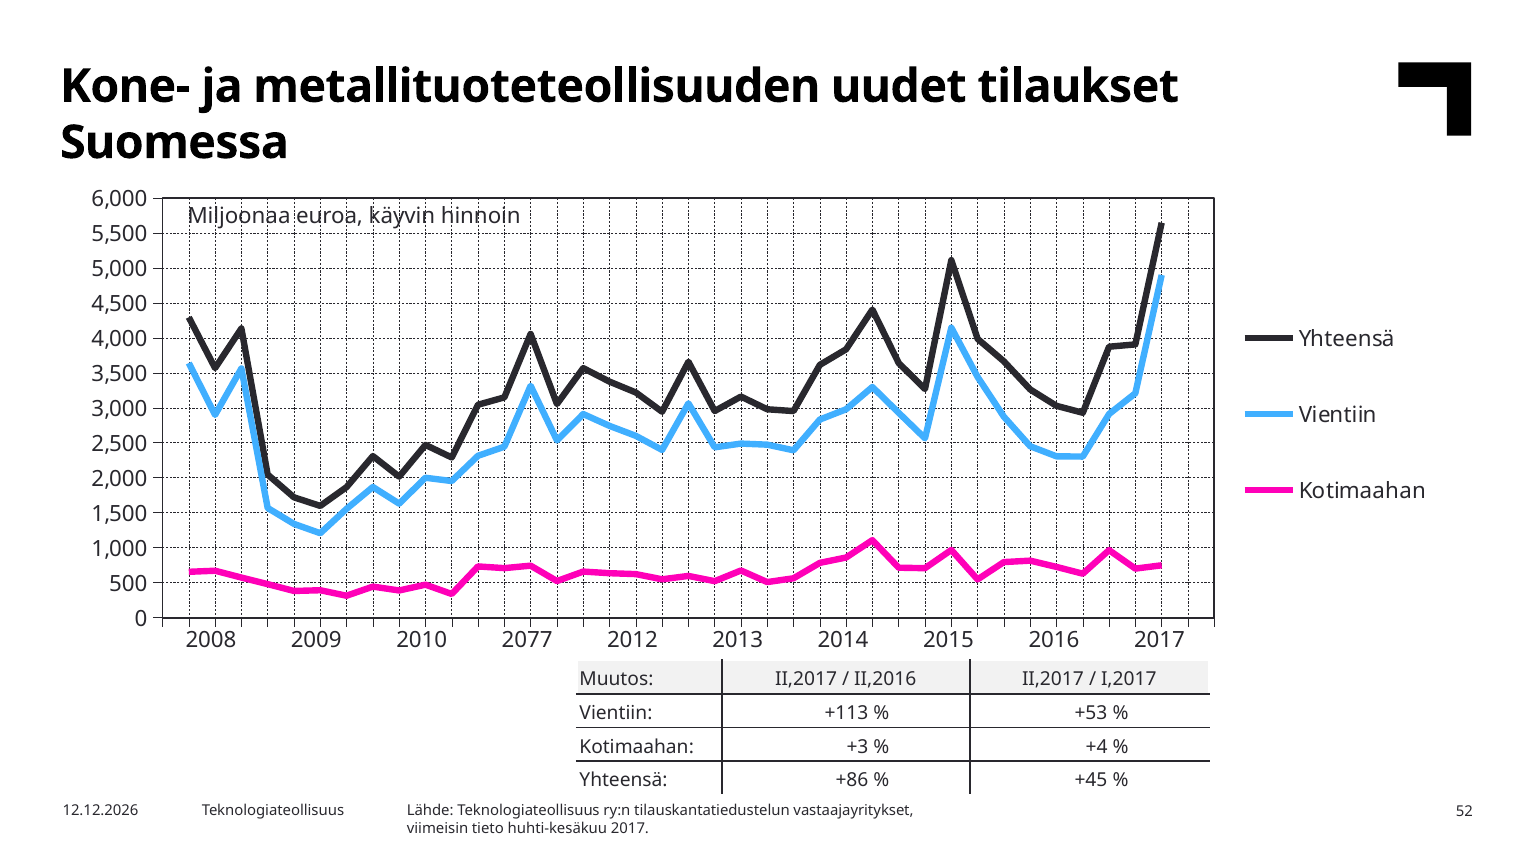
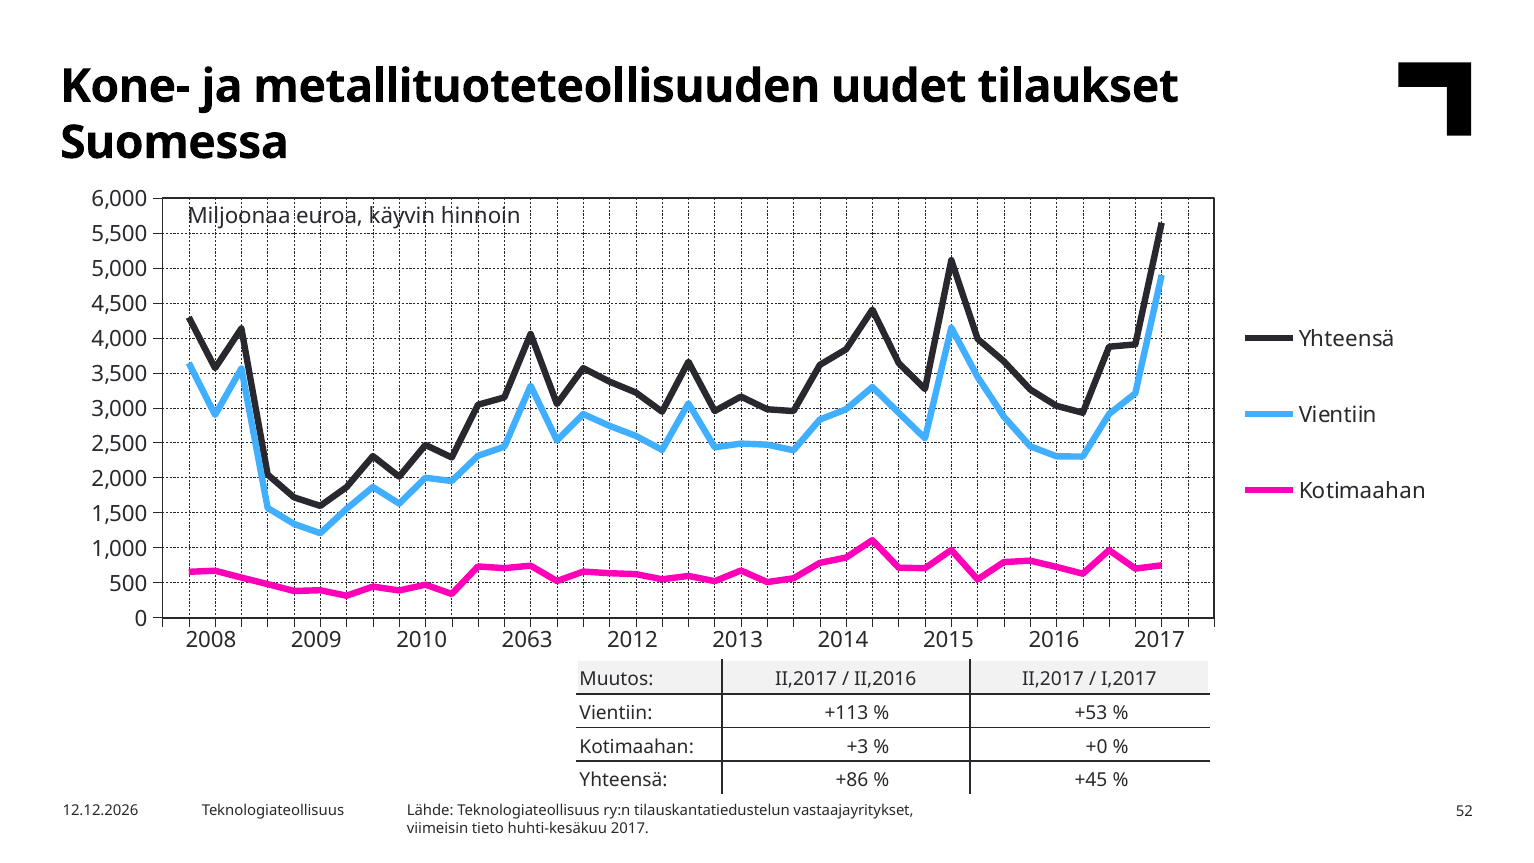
2077: 2077 -> 2063 (527, 640)
+4: +4 -> +0 (1097, 747)
